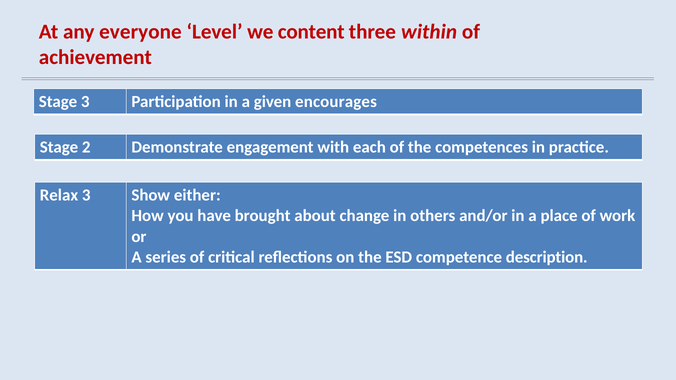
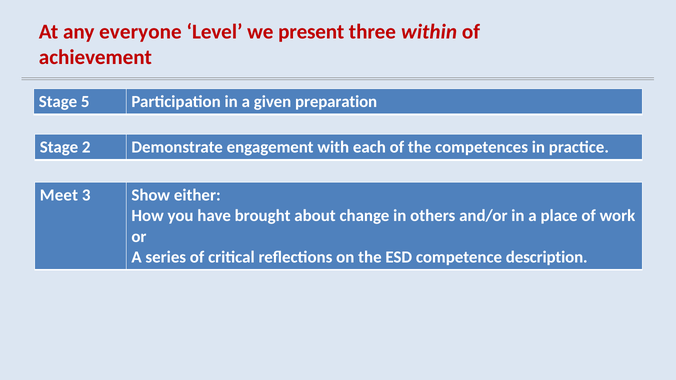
content: content -> present (311, 32)
Stage 3: 3 -> 5 (85, 102)
encourages: encourages -> preparation (336, 102)
Relax: Relax -> Meet (59, 195)
